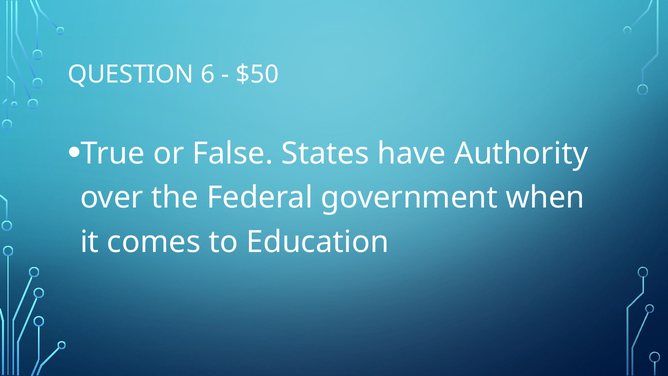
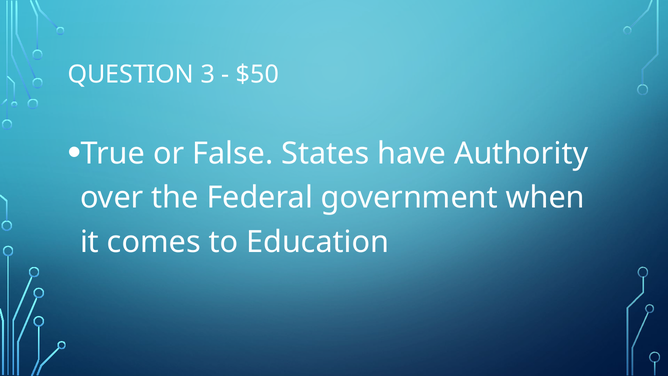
6: 6 -> 3 (208, 74)
